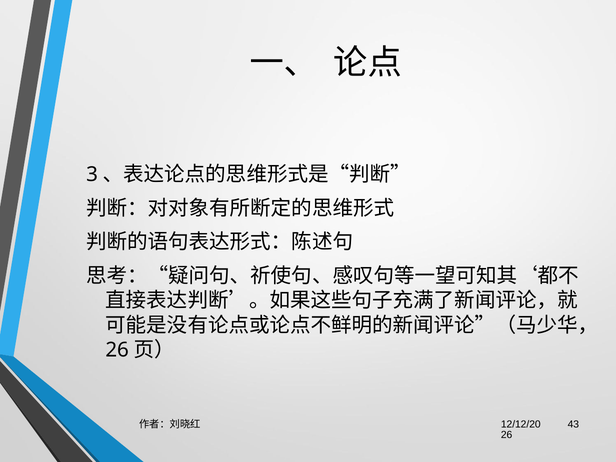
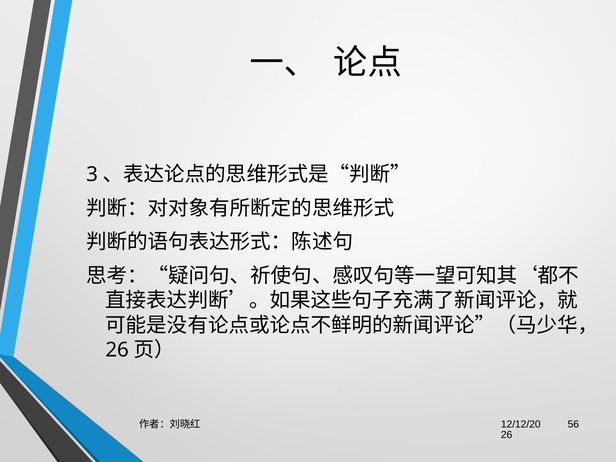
43: 43 -> 56 (573, 425)
